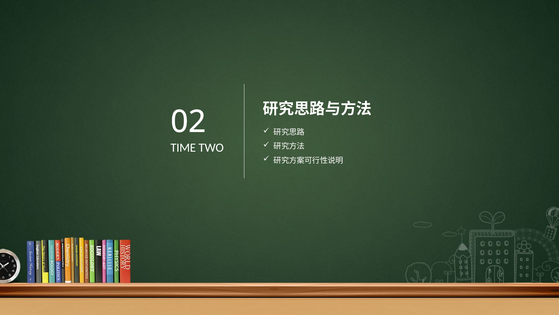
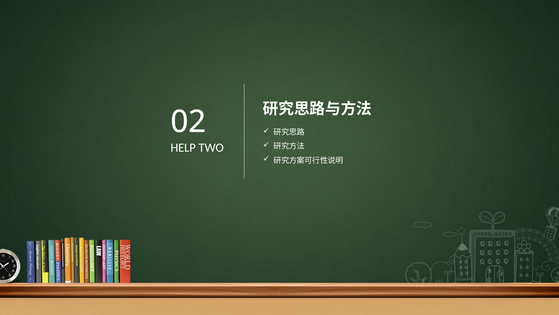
TIME: TIME -> HELP (183, 148)
